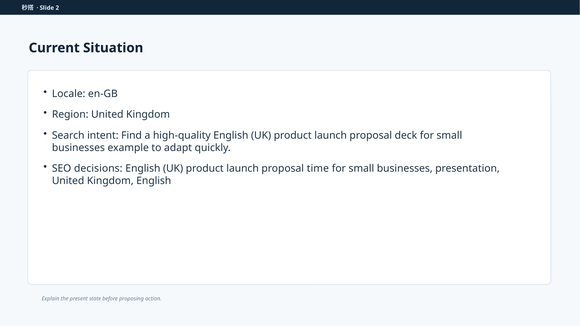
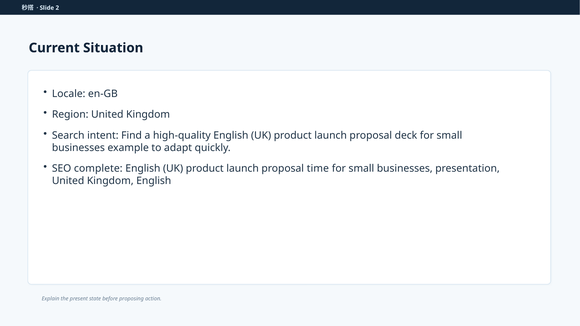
decisions: decisions -> complete (98, 169)
